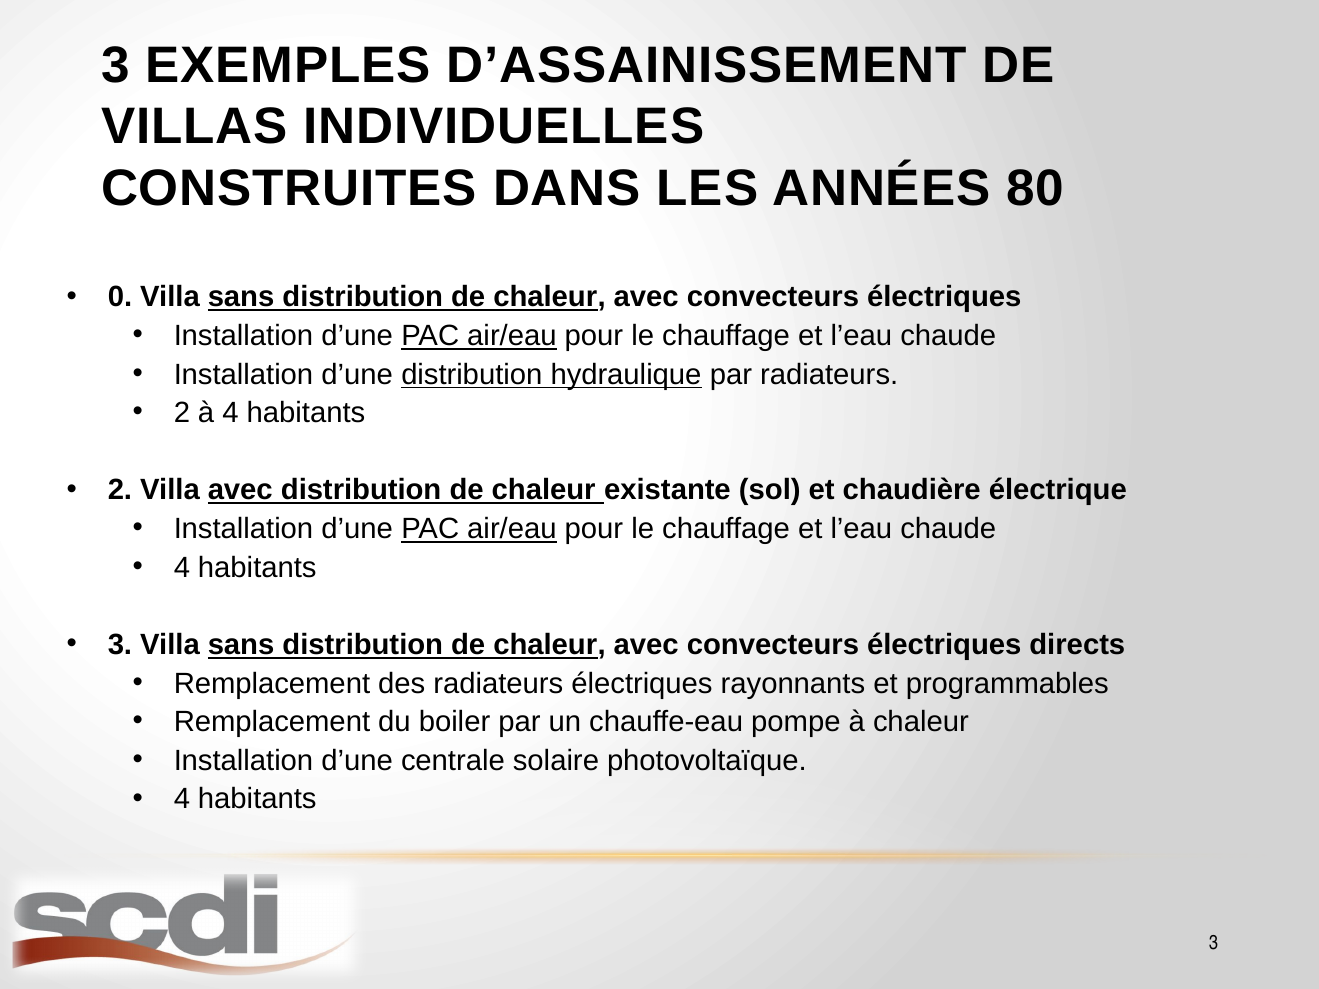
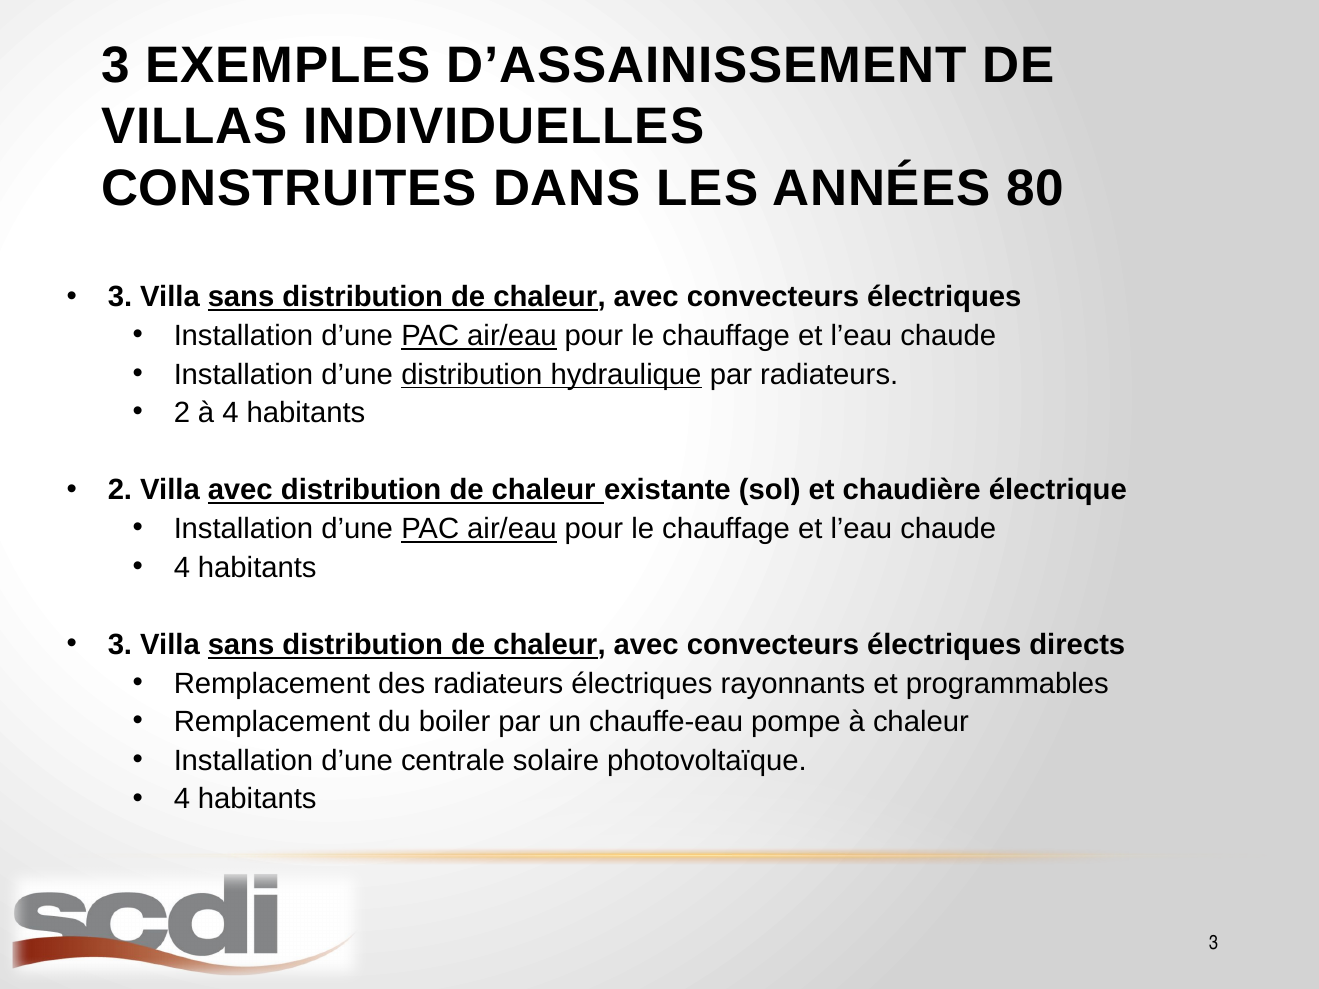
0: 0 -> 3 (120, 297)
